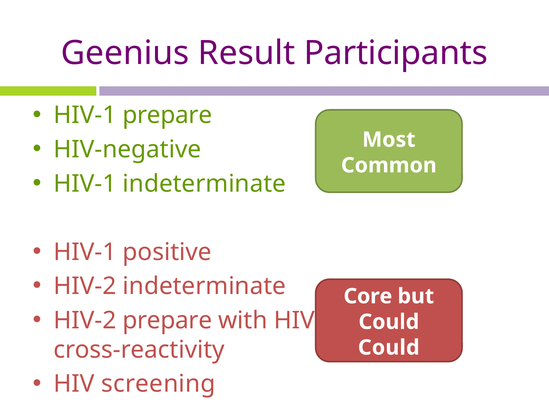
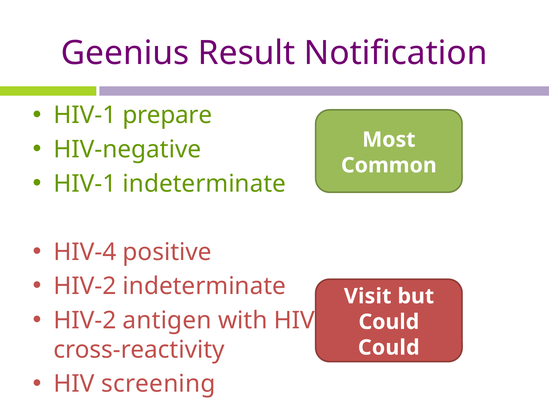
Participants: Participants -> Notification (396, 53)
HIV-1: HIV-1 -> HIV-4 (85, 252)
Core: Core -> Visit (368, 296)
HIV-2 prepare: prepare -> antigen (167, 320)
